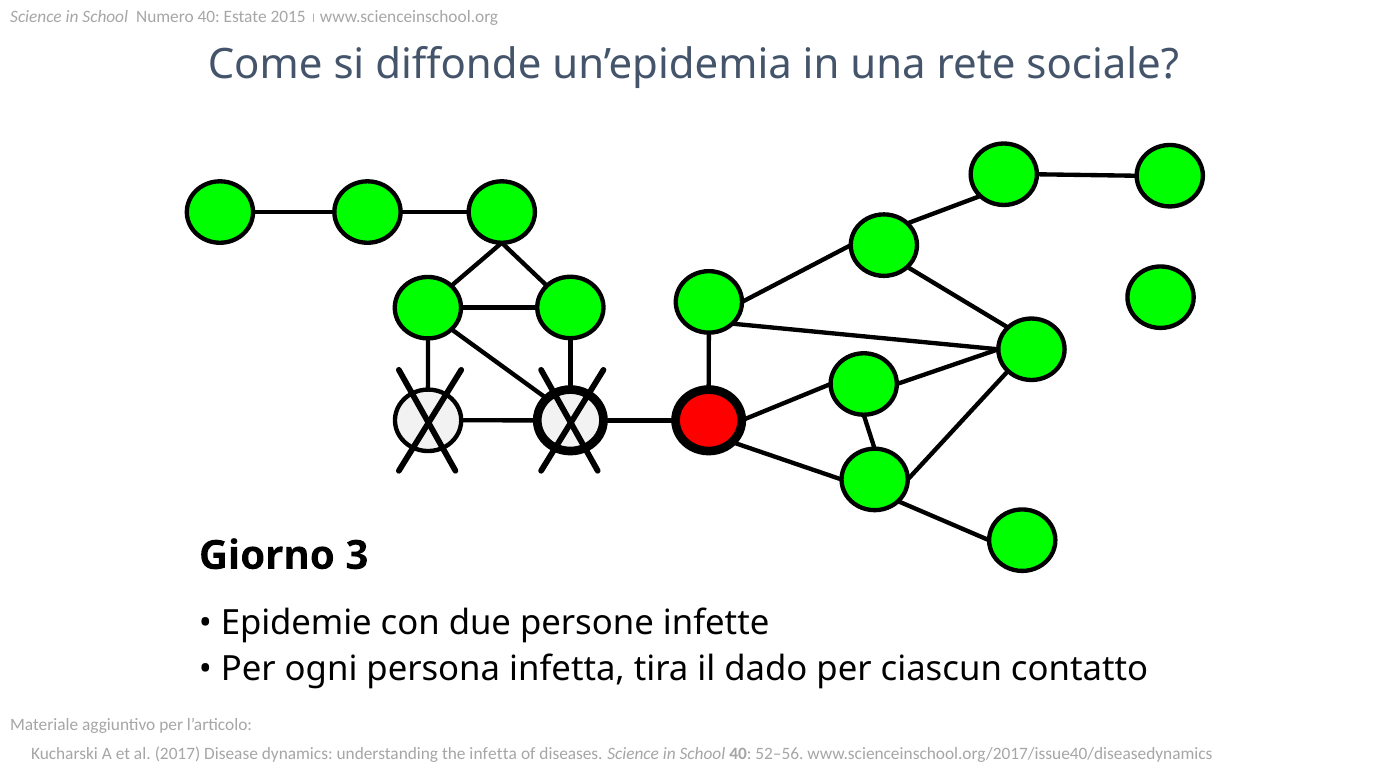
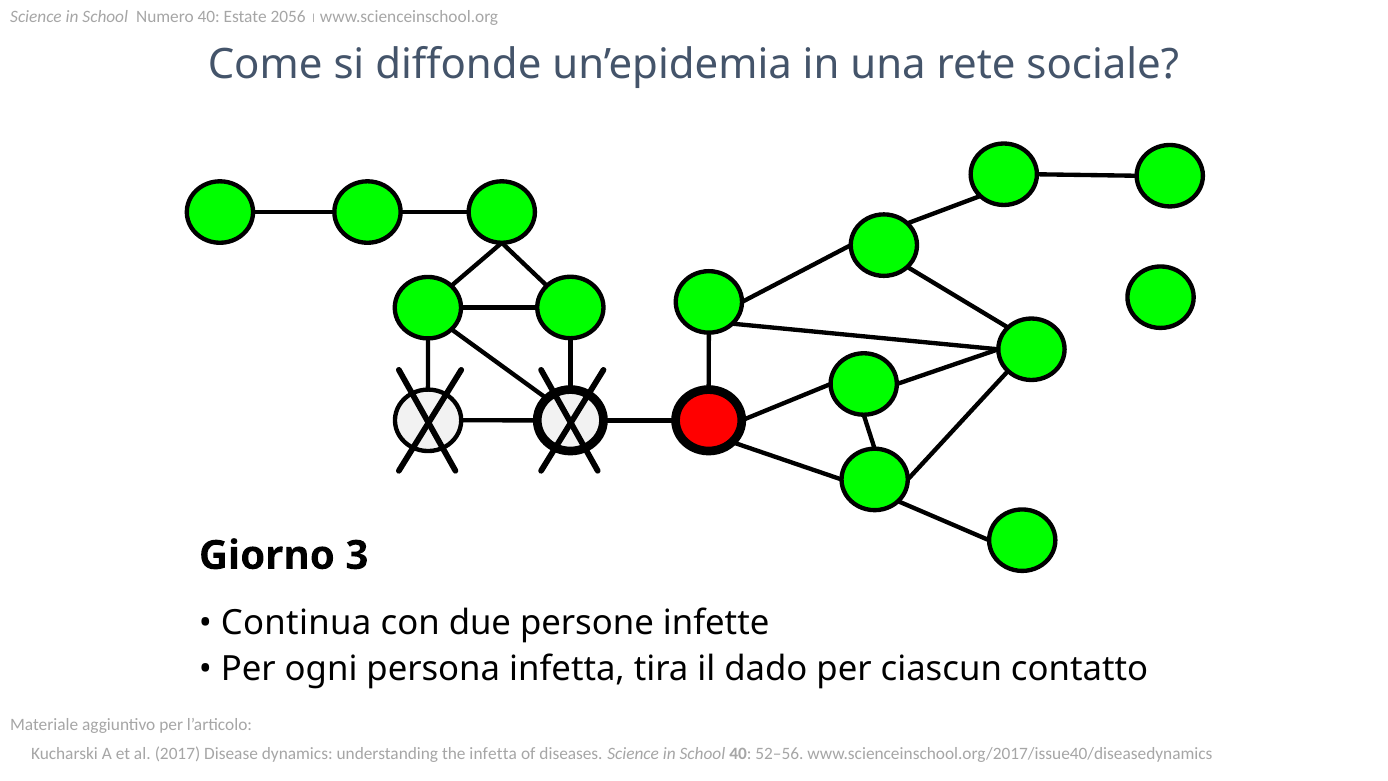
2015: 2015 -> 2056 (288, 17)
Epidemie: Epidemie -> Continua (296, 623)
